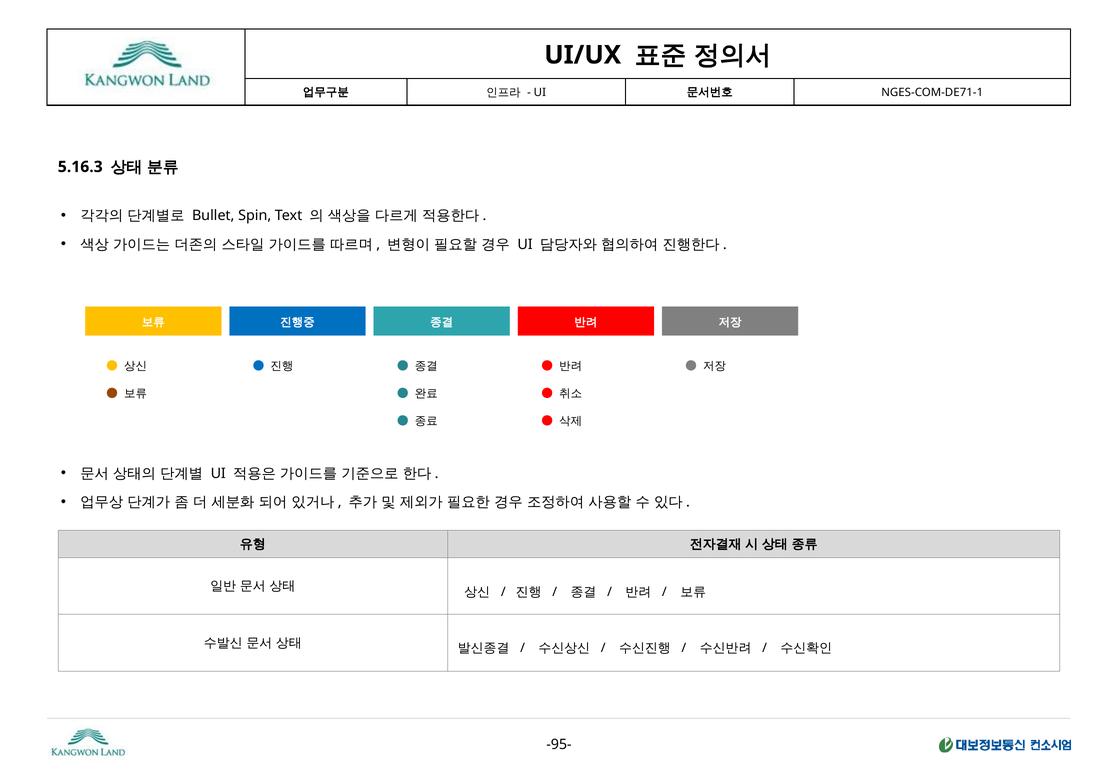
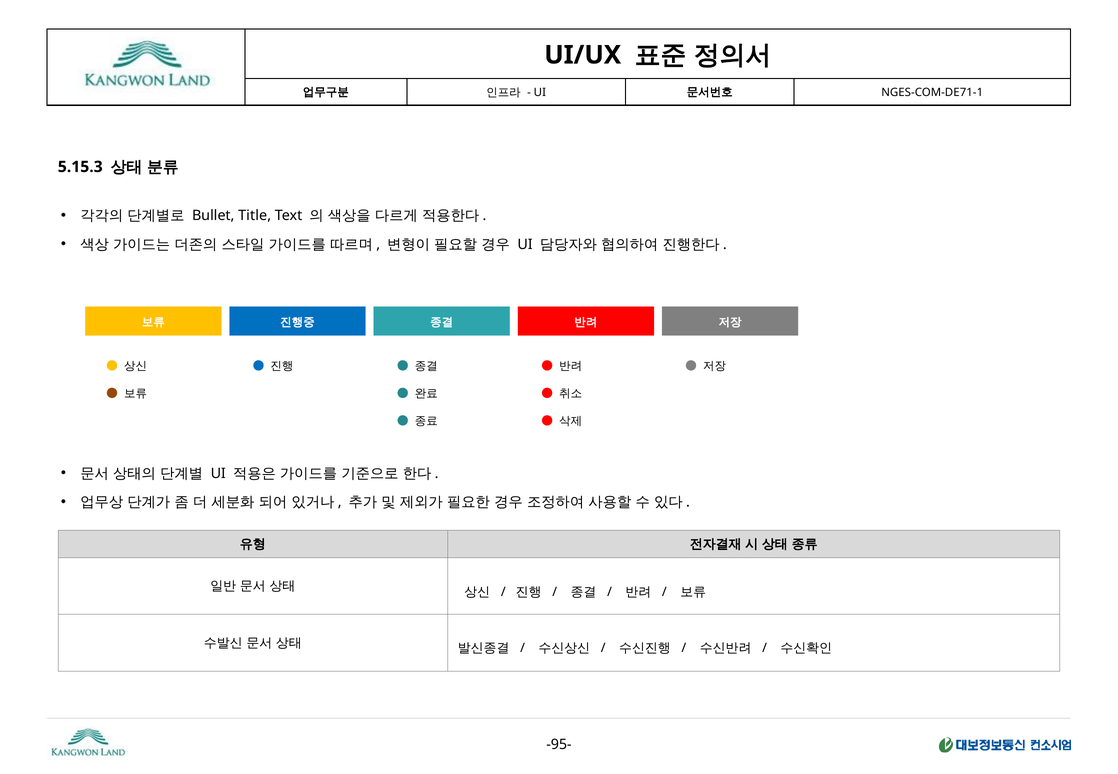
5.16.3: 5.16.3 -> 5.15.3 (80, 167)
Spin: Spin -> Title (255, 216)
